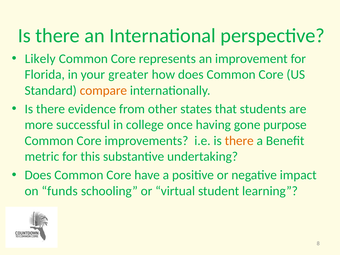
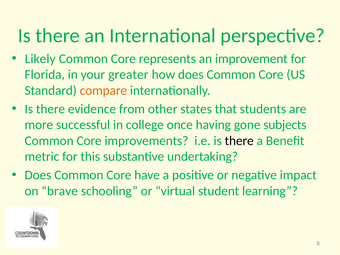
purpose: purpose -> subjects (285, 125)
there colour: orange -> black (239, 141)
funds: funds -> brave (60, 191)
